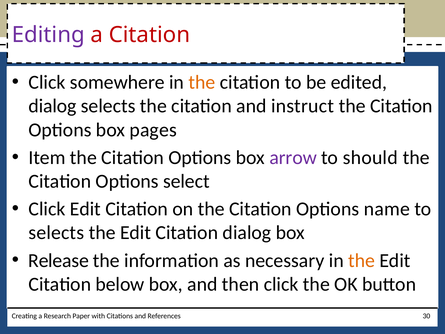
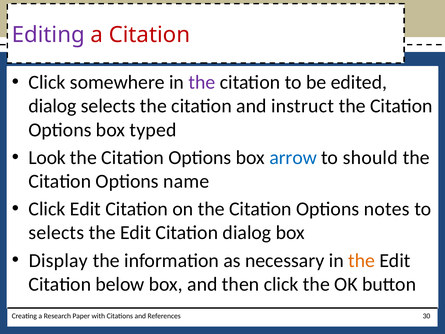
the colour: orange -> purple (202, 82)
pages: pages -> typed (153, 130)
Item: Item -> Look (47, 157)
arrow colour: purple -> blue (293, 157)
select: select -> name (186, 181)
name: name -> notes (387, 209)
Release: Release -> Display (58, 260)
